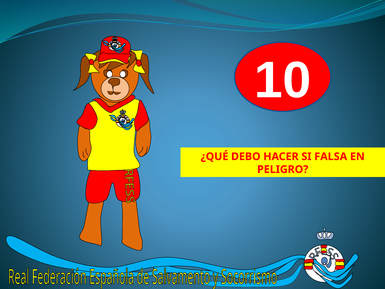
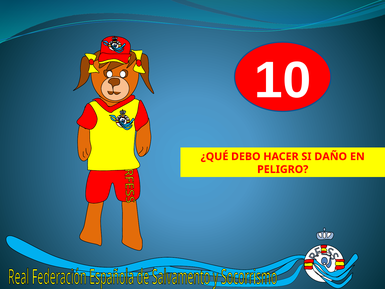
FALSA: FALSA -> DAÑO (331, 156)
